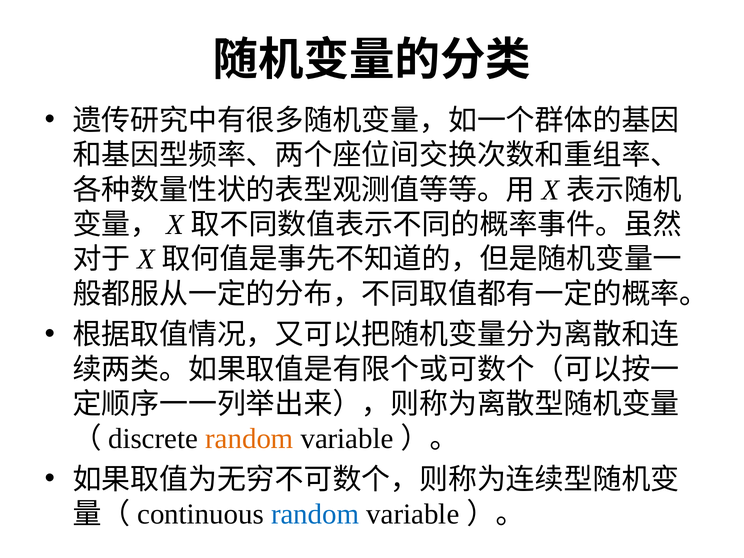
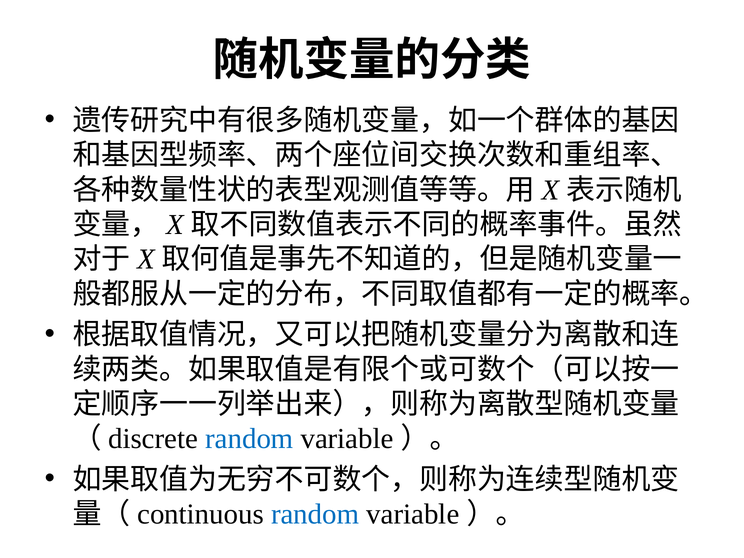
random colour: orange -> blue (249, 439)
